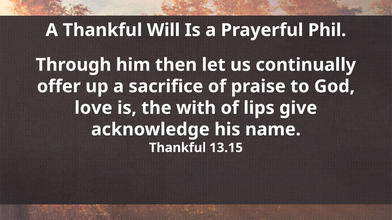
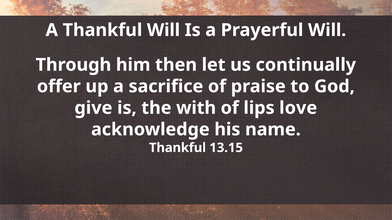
Prayerful Phil: Phil -> Will (327, 30)
love: love -> give (93, 108)
give: give -> love (298, 108)
